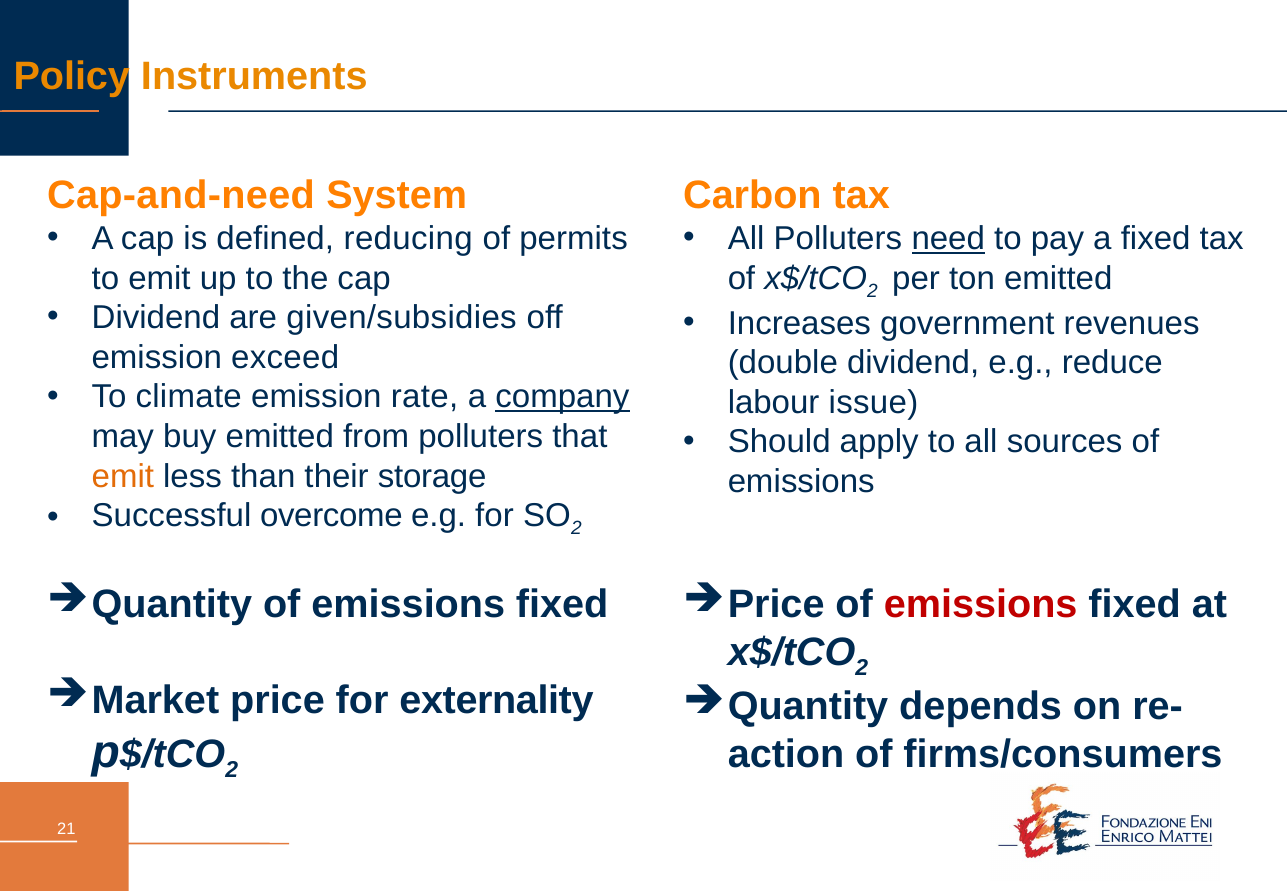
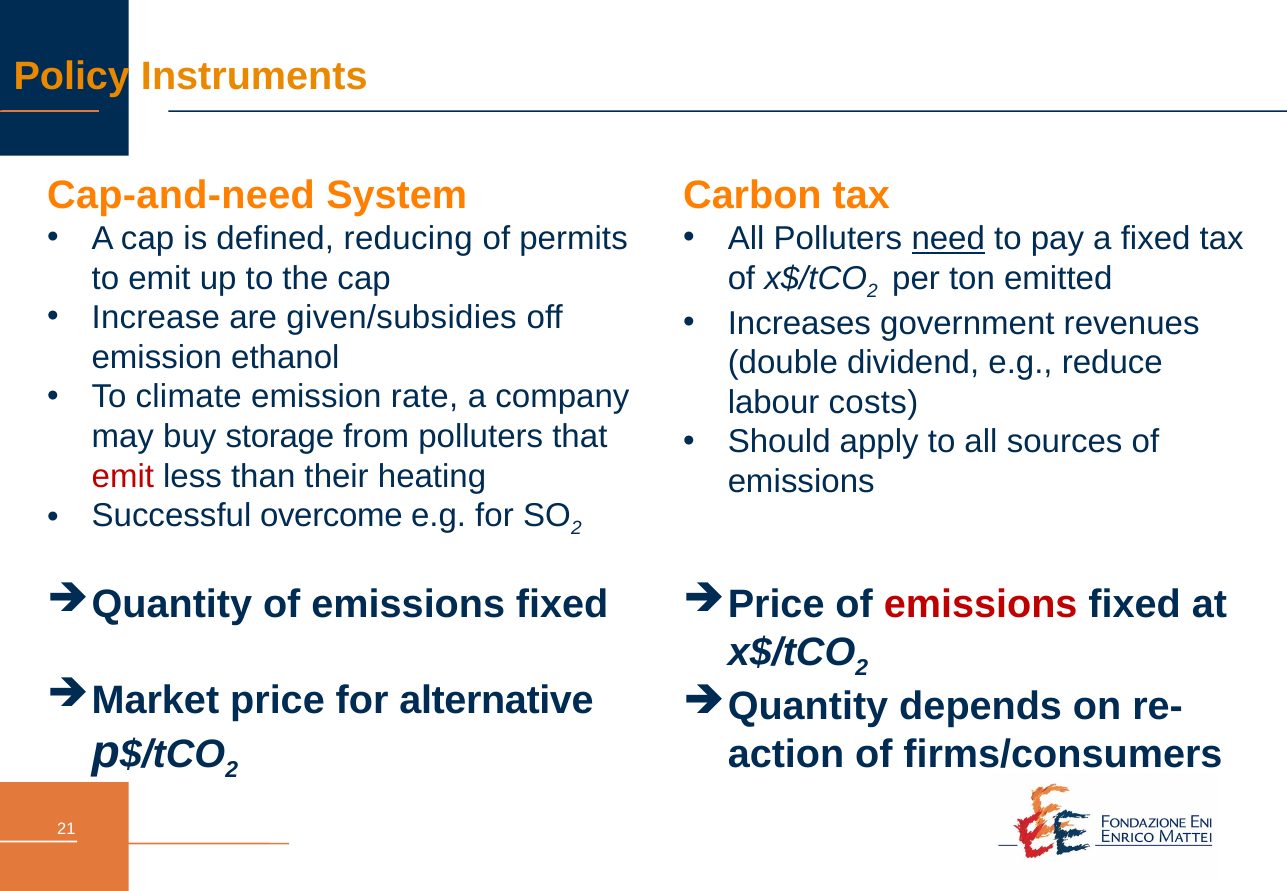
Dividend: Dividend -> Increase (156, 318)
exceed: exceed -> ethanol (285, 357)
company underline: present -> none (562, 397)
issue: issue -> costs (873, 402)
buy emitted: emitted -> storage (280, 437)
emit colour: orange -> red (123, 476)
storage: storage -> heating (432, 476)
externality: externality -> alternative (497, 700)
